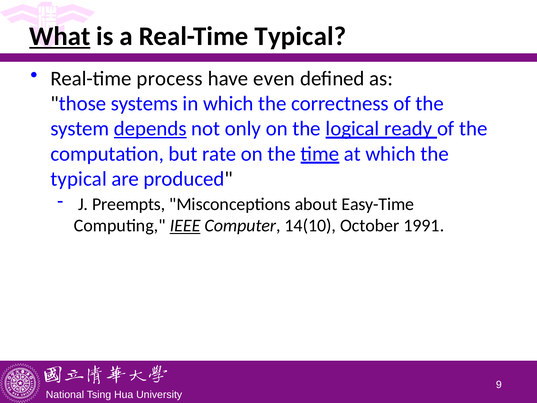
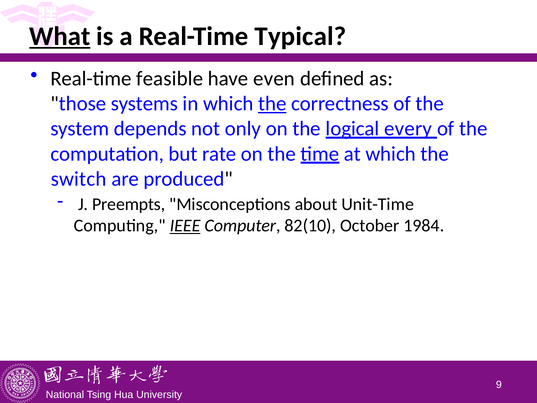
process: process -> feasible (170, 78)
the underline: none -> present (272, 104)
depends underline: present -> none (150, 129)
ready: ready -> every (408, 129)
typical: typical -> switch (79, 179)
Easy-Time: Easy-Time -> Unit-Time (378, 204)
14(10: 14(10 -> 82(10 (310, 226)
1991: 1991 -> 1984 (424, 226)
